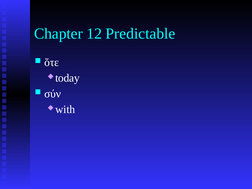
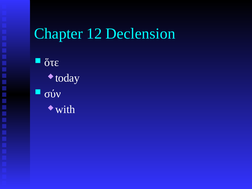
Predictable: Predictable -> Declension (140, 34)
